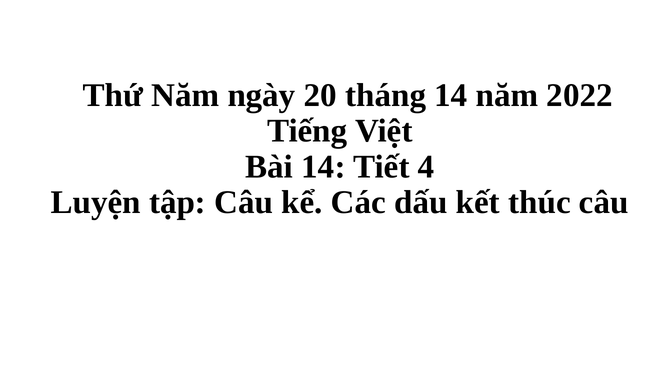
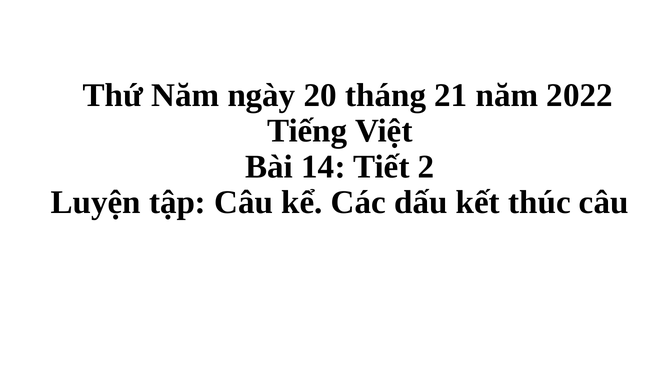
tháng 14: 14 -> 21 (451, 95)
4: 4 -> 2 (426, 167)
